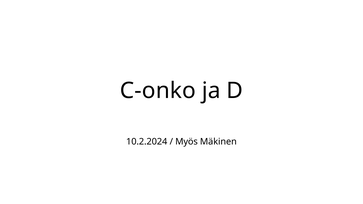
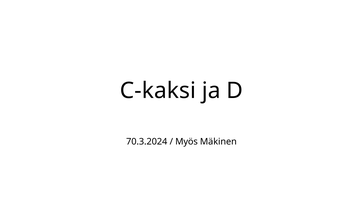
C-onko: C-onko -> C-kaksi (158, 91)
10.2.2024: 10.2.2024 -> 70.3.2024 (147, 142)
